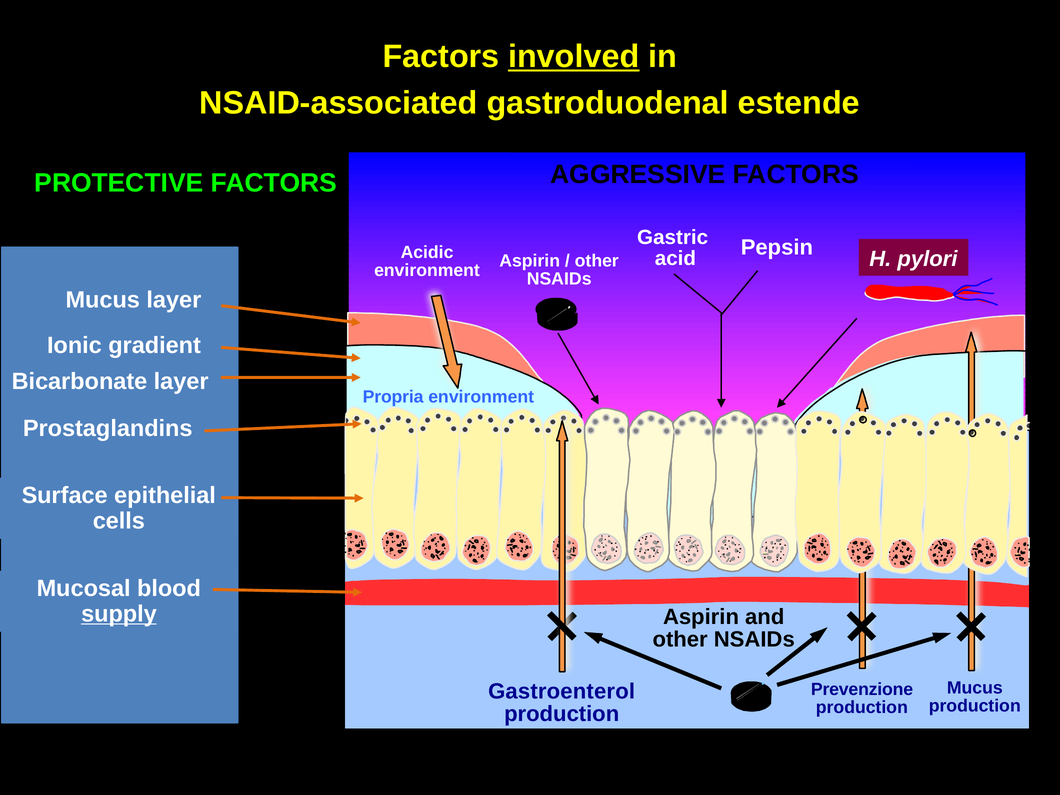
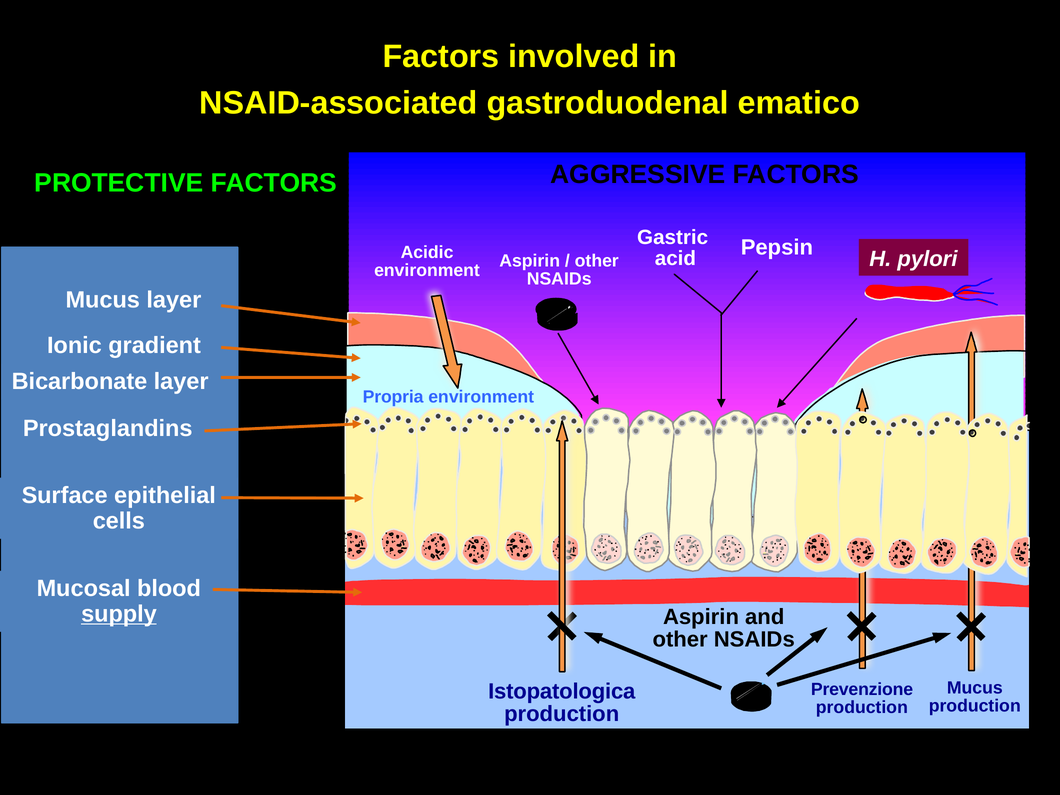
involved underline: present -> none (574, 56)
estende: estende -> ematico (799, 103)
Gastroenterol: Gastroenterol -> Istopatologica (562, 691)
